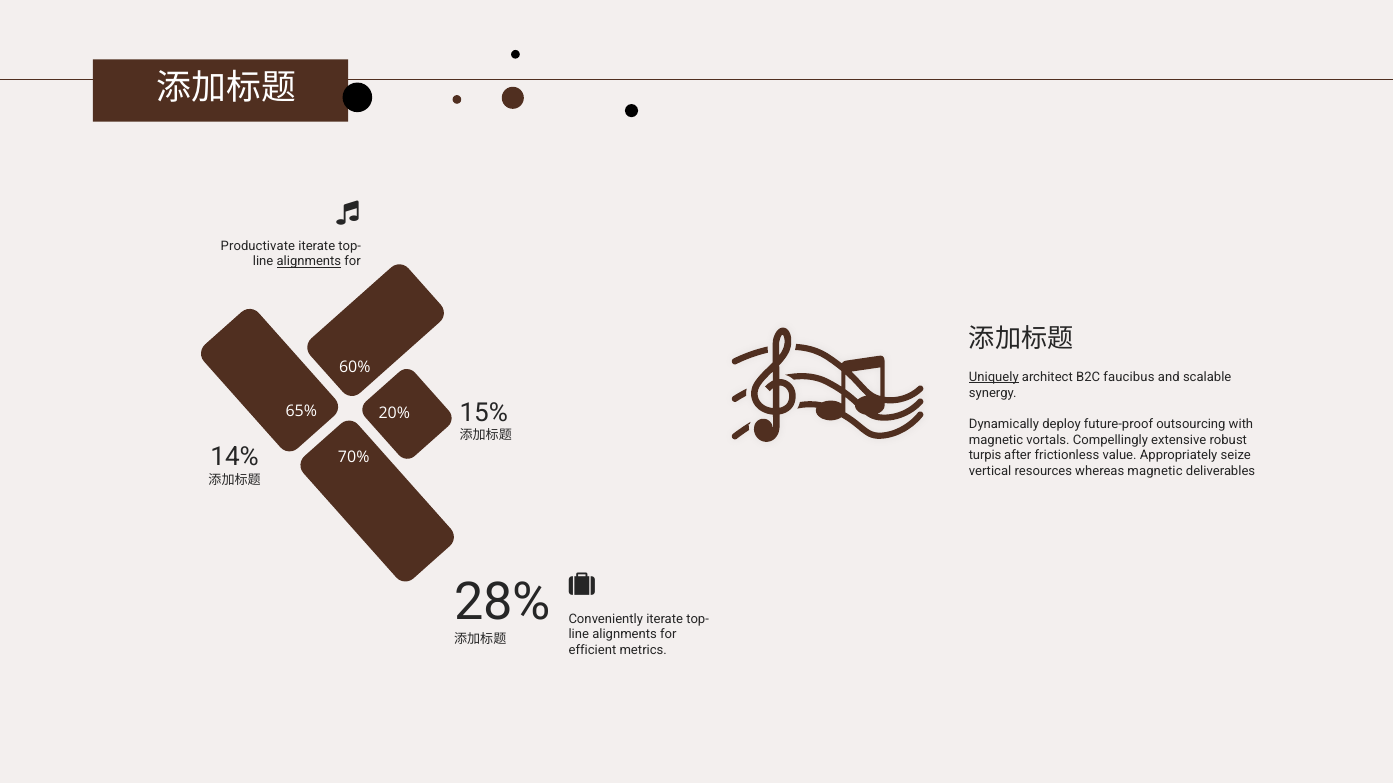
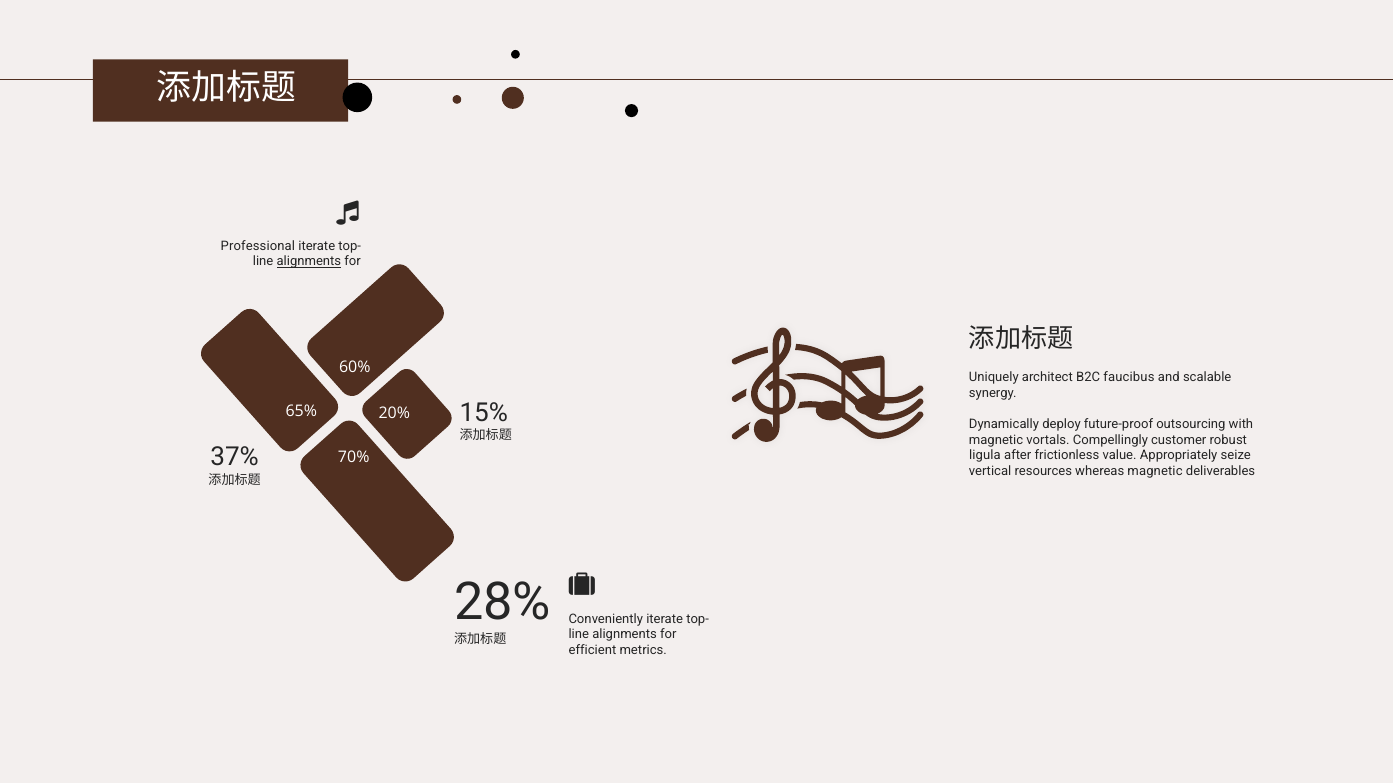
Productivate: Productivate -> Professional (258, 246)
Uniquely underline: present -> none (994, 377)
extensive: extensive -> customer (1179, 440)
14%: 14% -> 37% (235, 457)
turpis: turpis -> ligula (985, 456)
